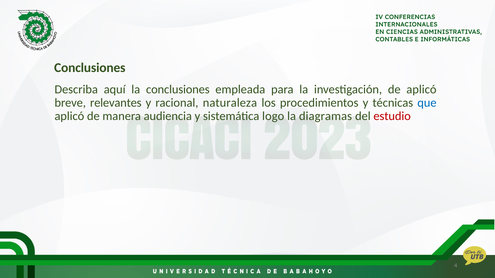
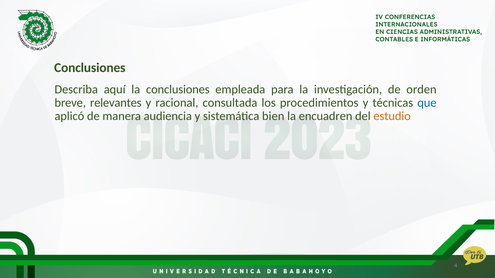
de aplicó: aplicó -> orden (421, 89)
naturaleza: naturaleza -> consultada (230, 103)
logo: logo -> bien (273, 116)
diagramas: diagramas -> encuadren (326, 116)
estudio colour: red -> orange (392, 116)
